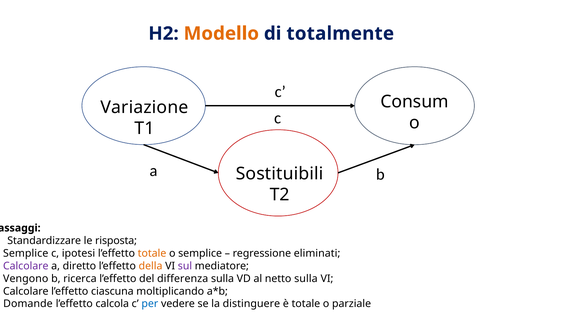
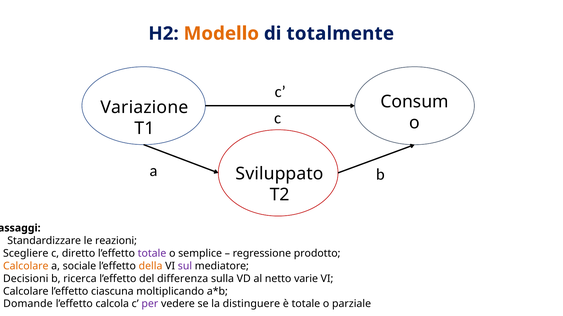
Sostituibili: Sostituibili -> Sviluppato (280, 174)
risposta: risposta -> reazioni (116, 241)
Semplice: Semplice -> Scegliere (26, 254)
ipotesi: ipotesi -> diretto (79, 254)
totale colour: orange -> purple (152, 254)
eliminati: eliminati -> prodotto (317, 254)
Calcolare colour: purple -> orange (26, 267)
diretto: diretto -> sociale (79, 267)
Vengono: Vengono -> Decisioni (26, 279)
netto sulla: sulla -> varie (306, 279)
per colour: blue -> purple (150, 305)
